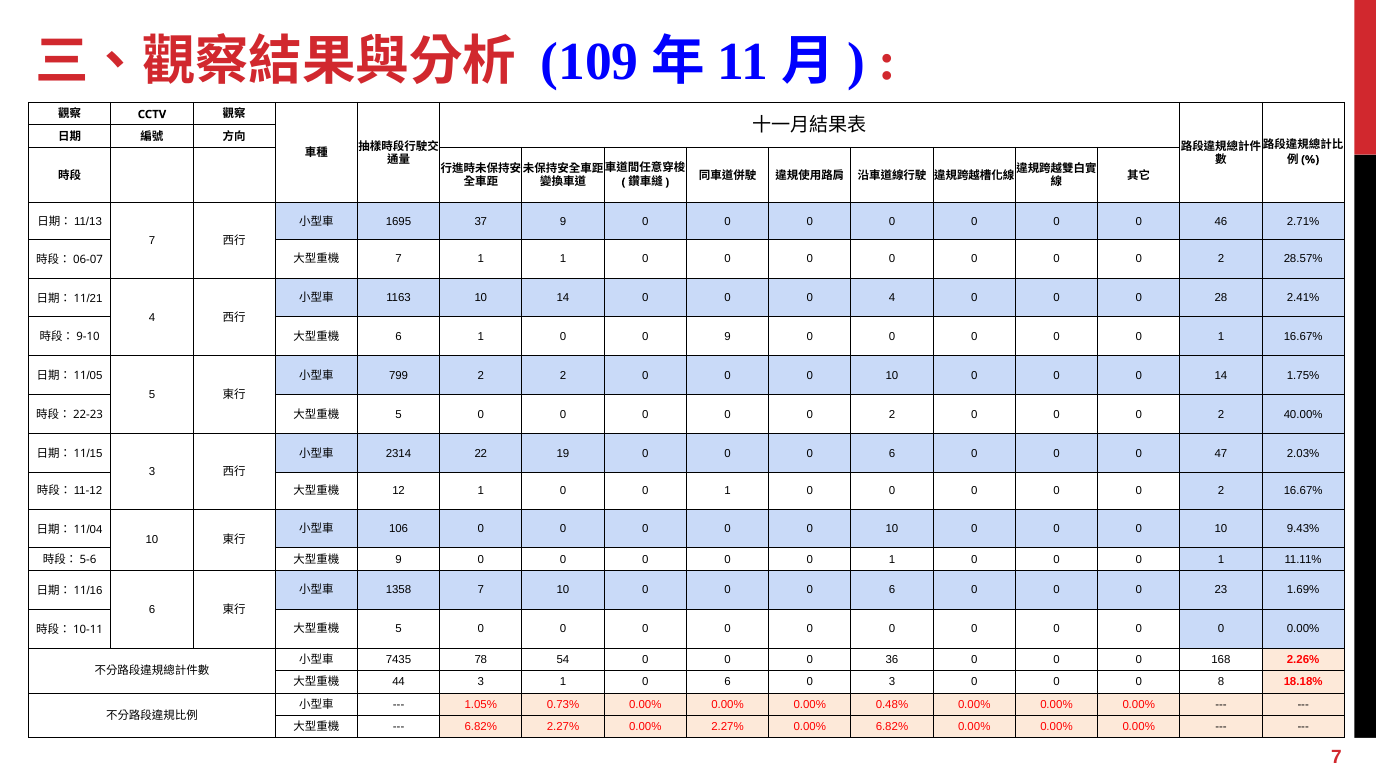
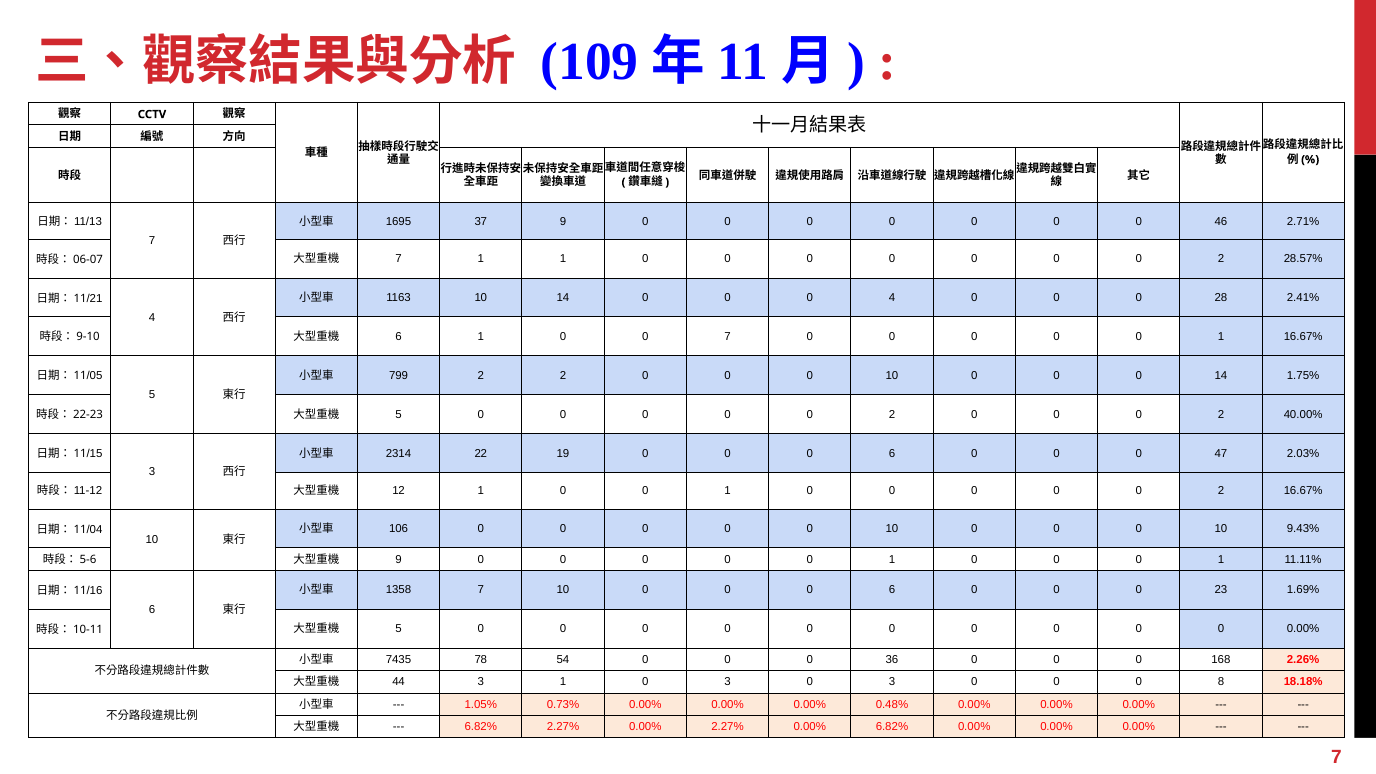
0 9: 9 -> 7 (728, 337)
1 0 6: 6 -> 3 (728, 682)
